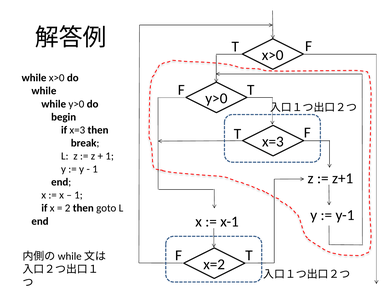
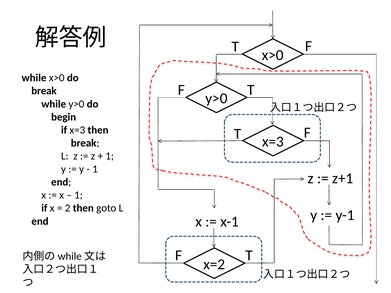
while: while -> break (44, 91)
